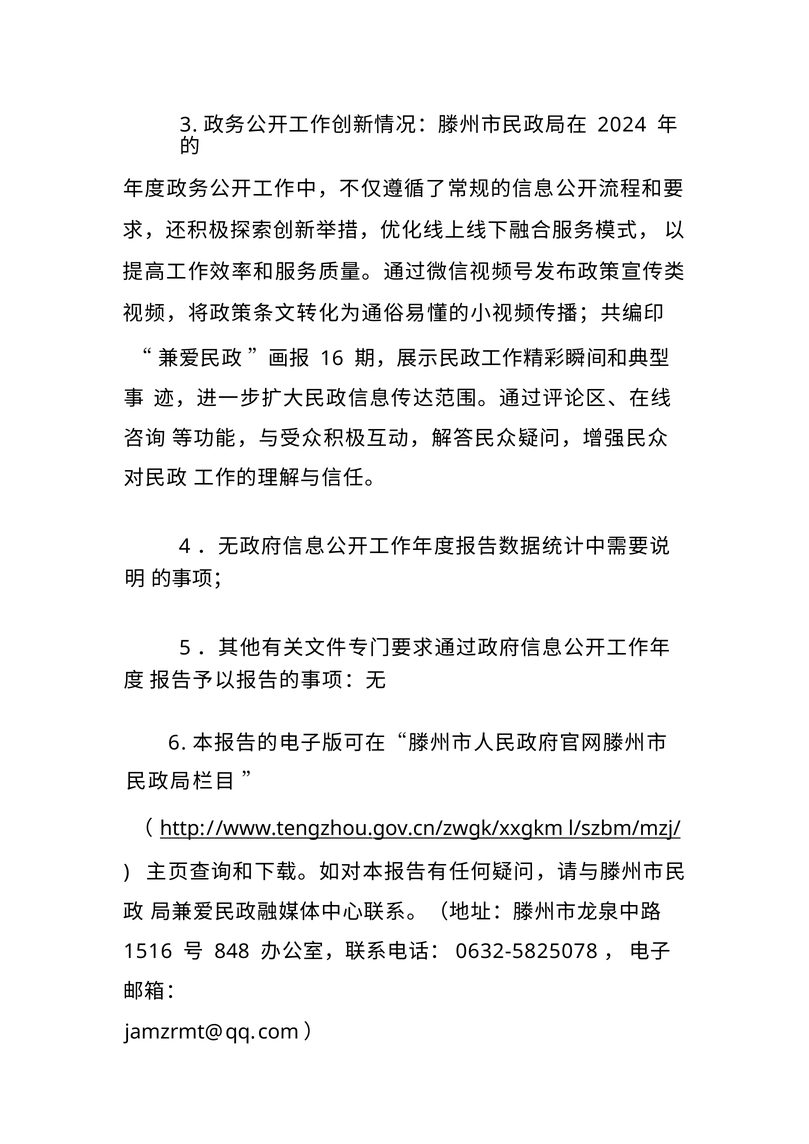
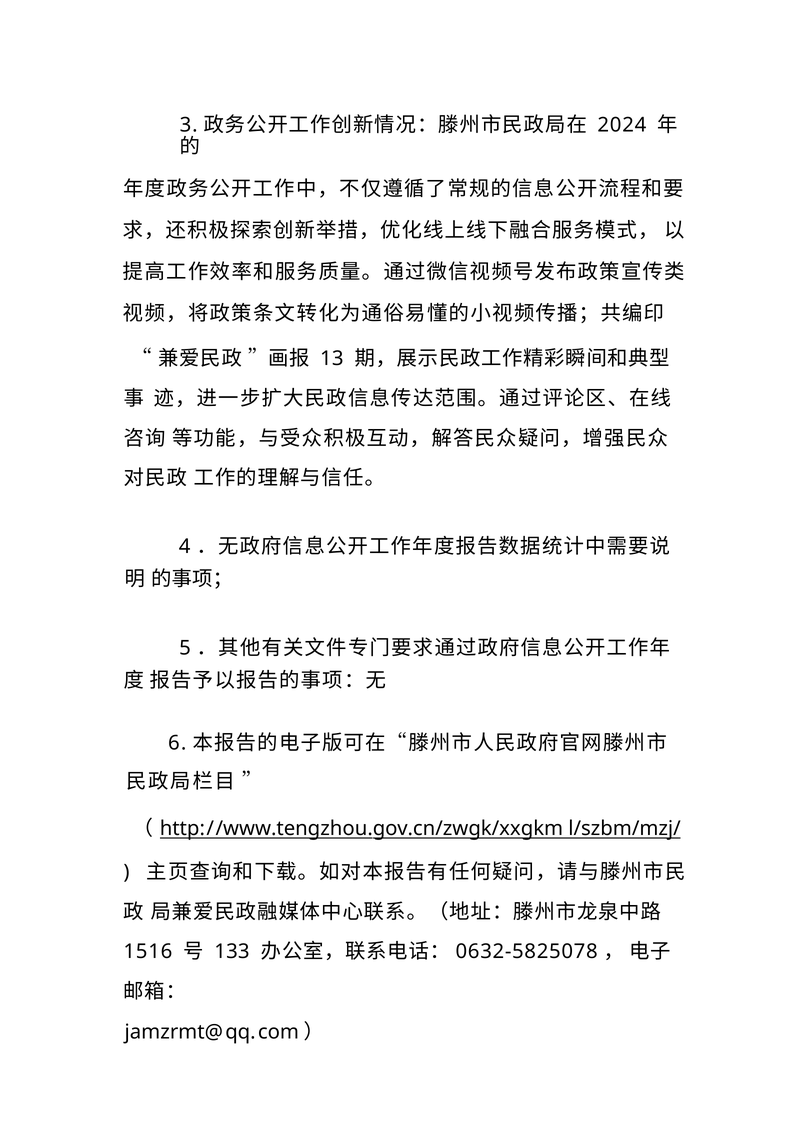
16: 16 -> 13 (332, 359)
848: 848 -> 133 (232, 952)
